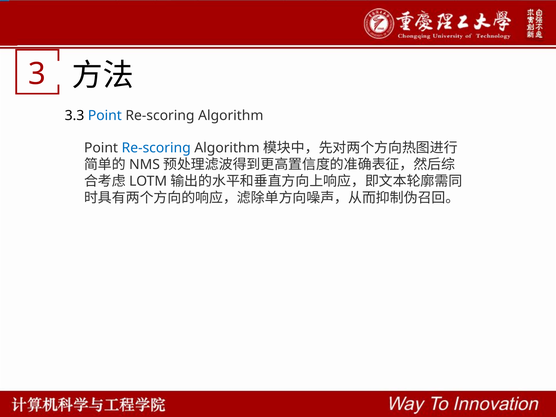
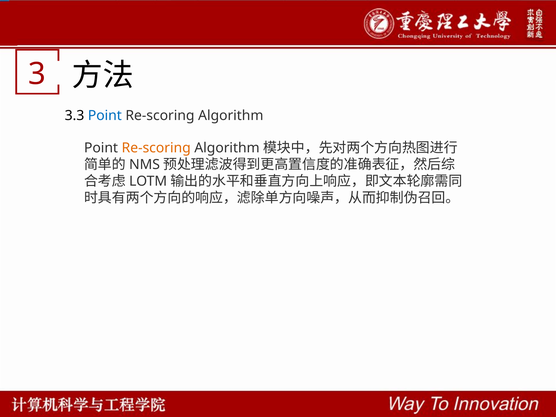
Re-scoring colour: blue -> orange (156, 148)
